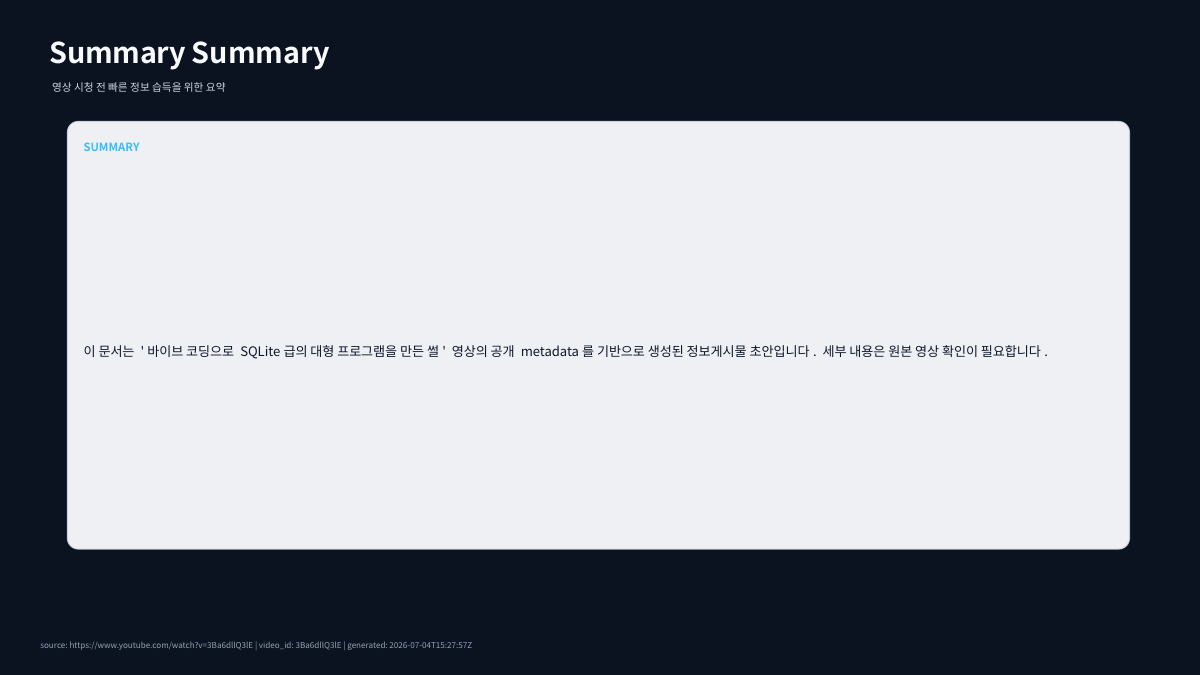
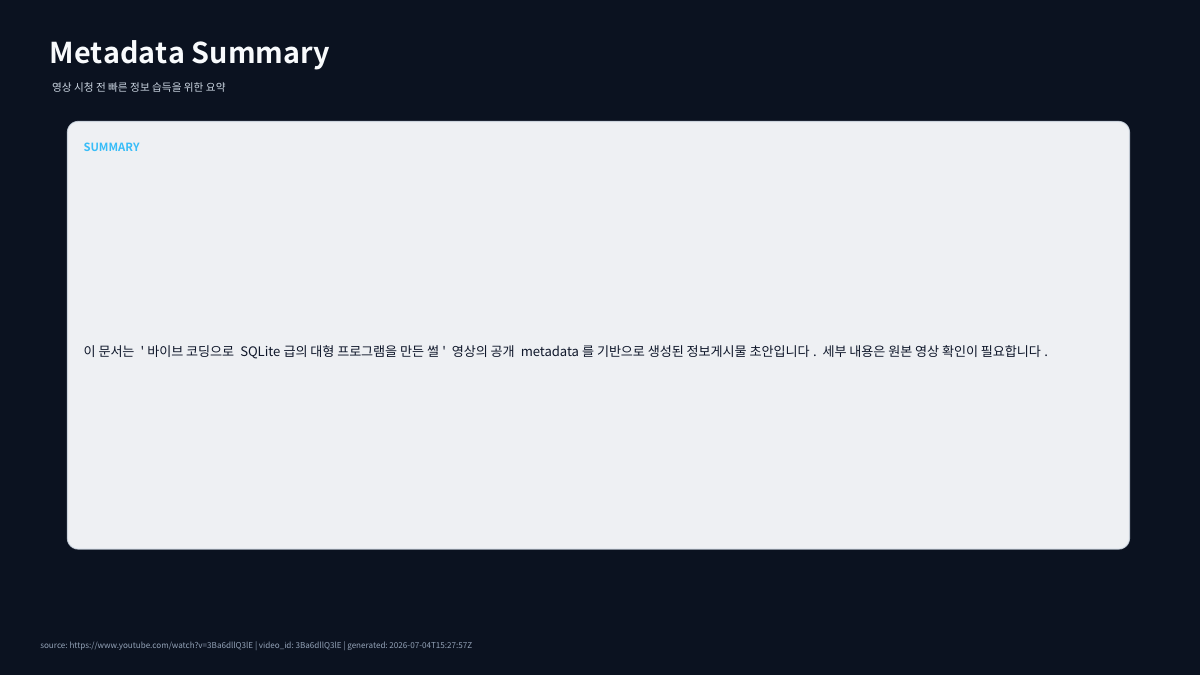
Summary: Summary -> Metadata (117, 54)
